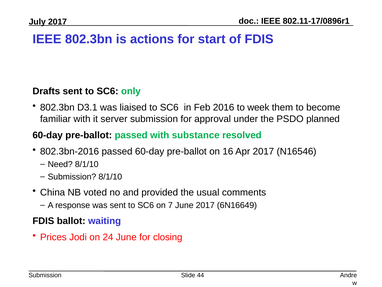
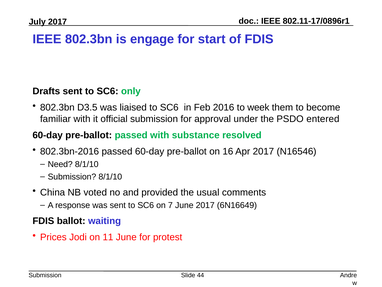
actions: actions -> engage (152, 39)
D3.1: D3.1 -> D3.5 (87, 107)
server: server -> official (114, 119)
planned: planned -> entered (323, 119)
24: 24 -> 11 (108, 237)
closing: closing -> protest (168, 237)
